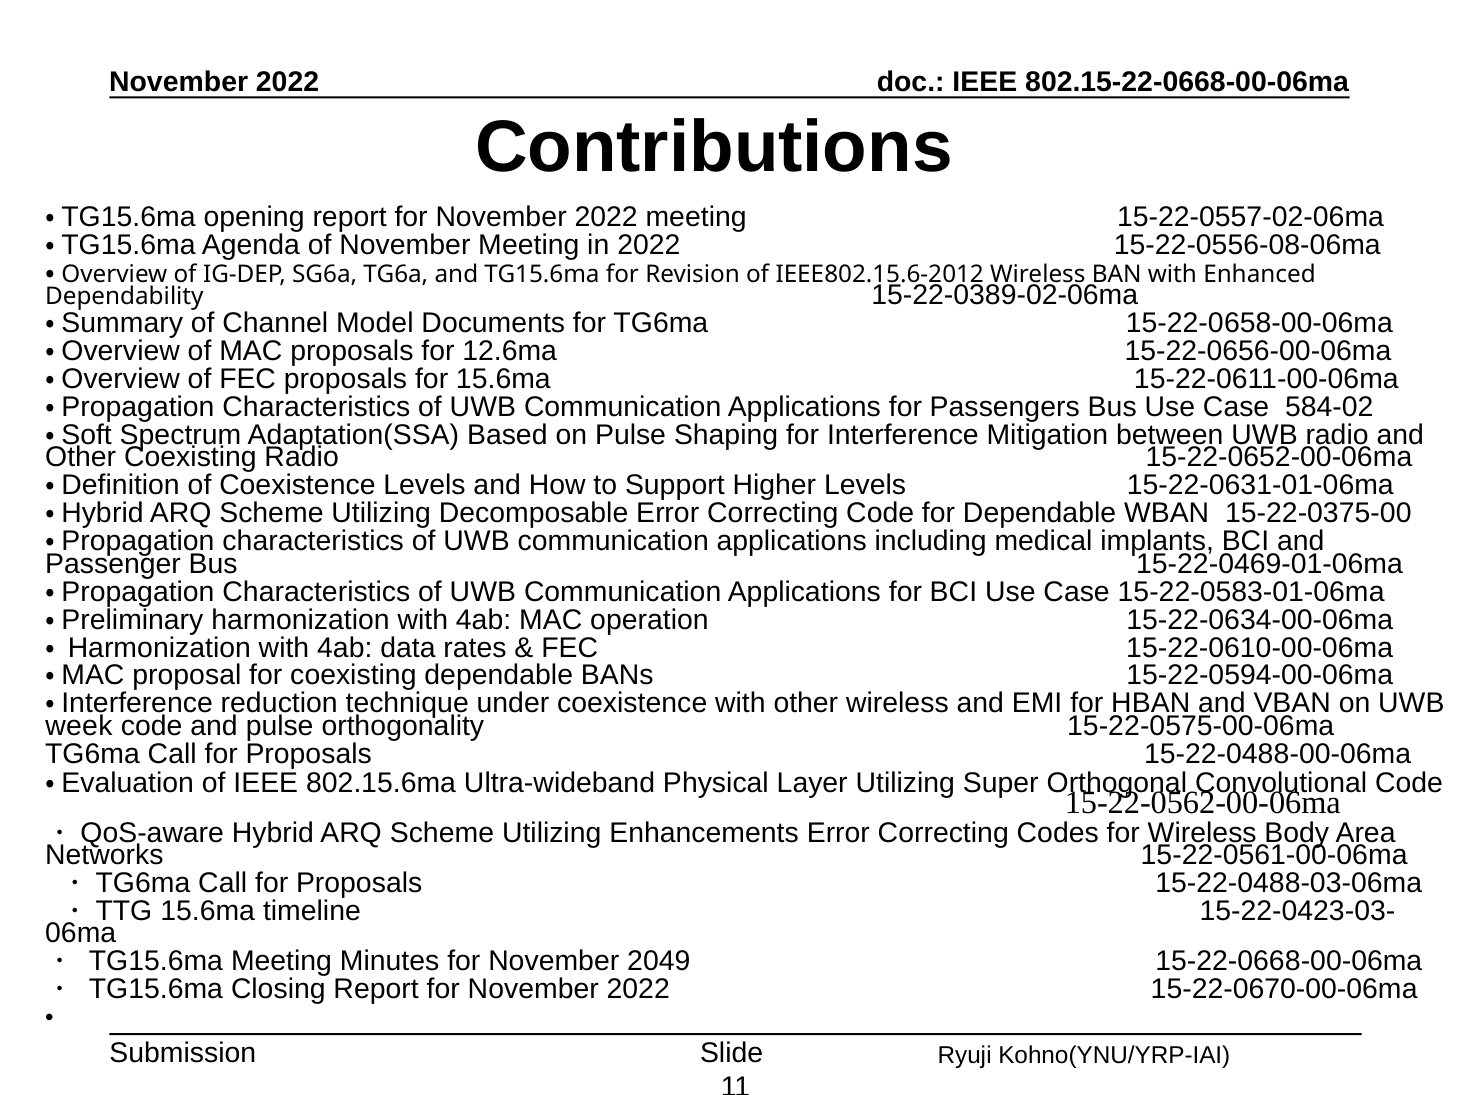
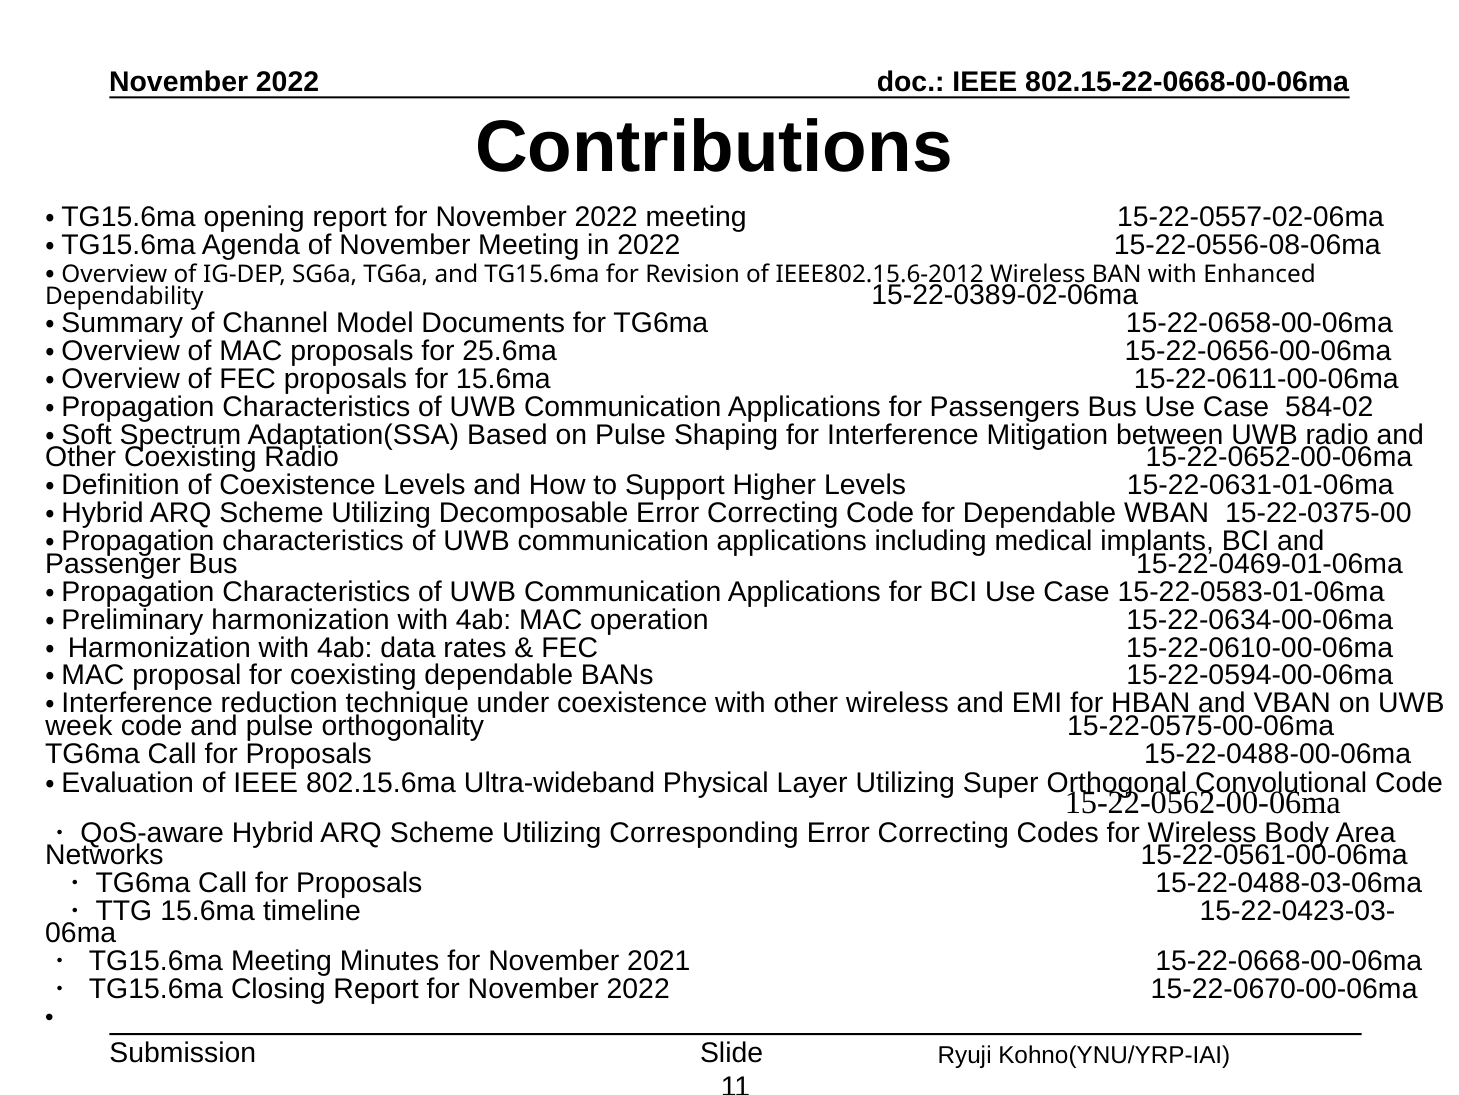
12.6ma: 12.6ma -> 25.6ma (510, 351)
Enhancements: Enhancements -> Corresponding (704, 832)
2049: 2049 -> 2021 (659, 961)
